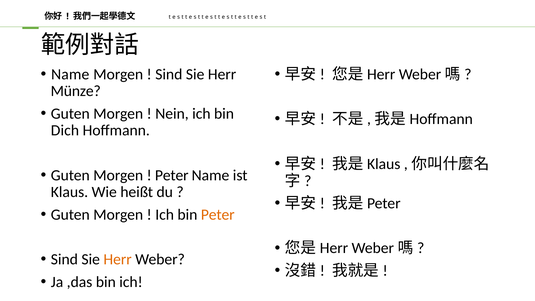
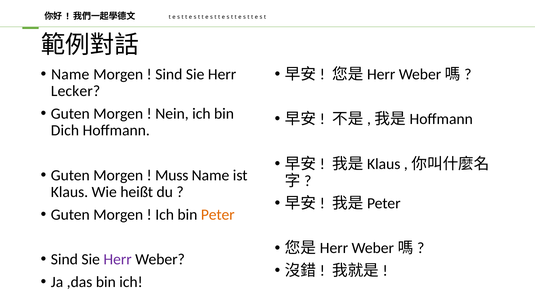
Münze: Münze -> Lecker (76, 91)
Peter: Peter -> Muss (172, 175)
Herr colour: orange -> purple (118, 259)
